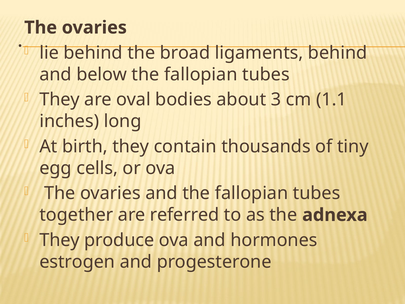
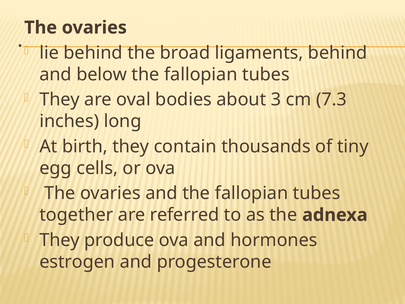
1.1: 1.1 -> 7.3 (331, 100)
